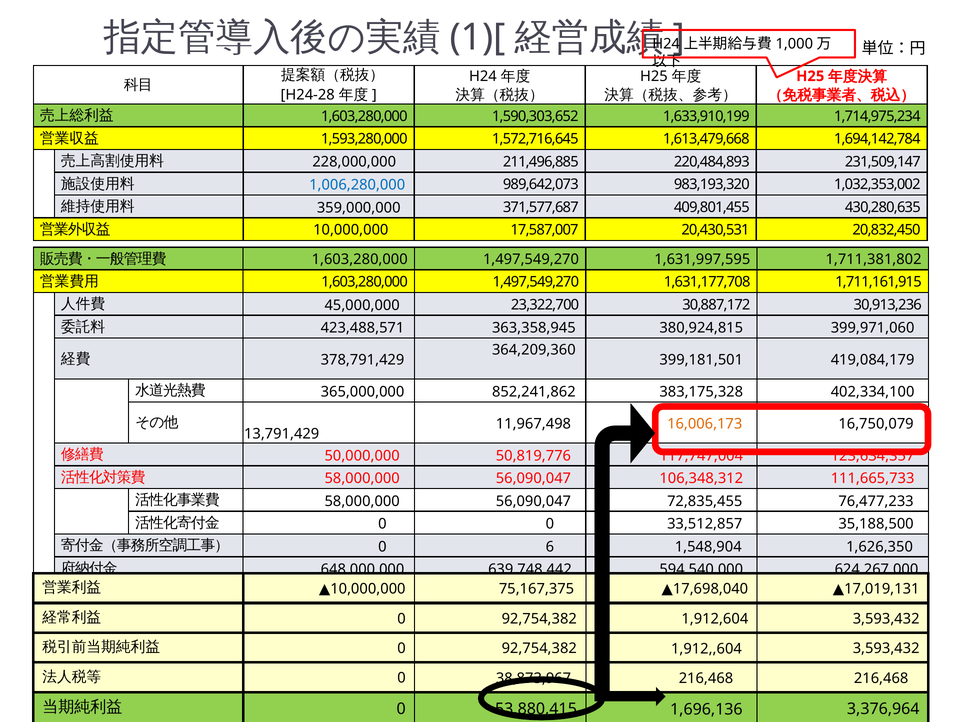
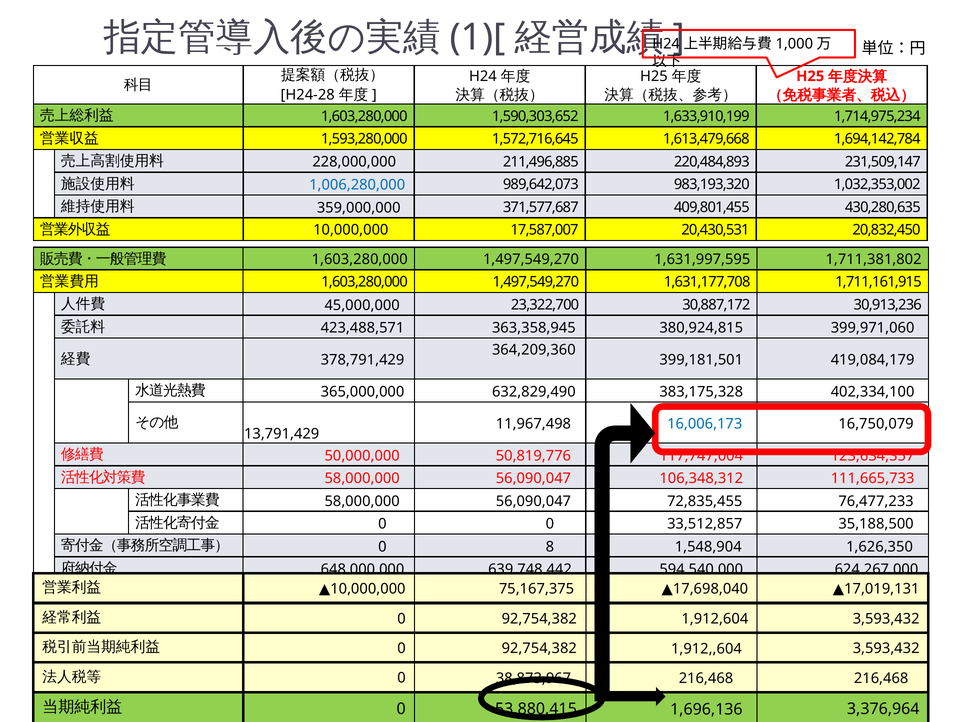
852,241,862: 852,241,862 -> 632,829,490 (534, 392)
16,006,173 colour: orange -> blue (705, 424)
6: 6 -> 8 (550, 546)
